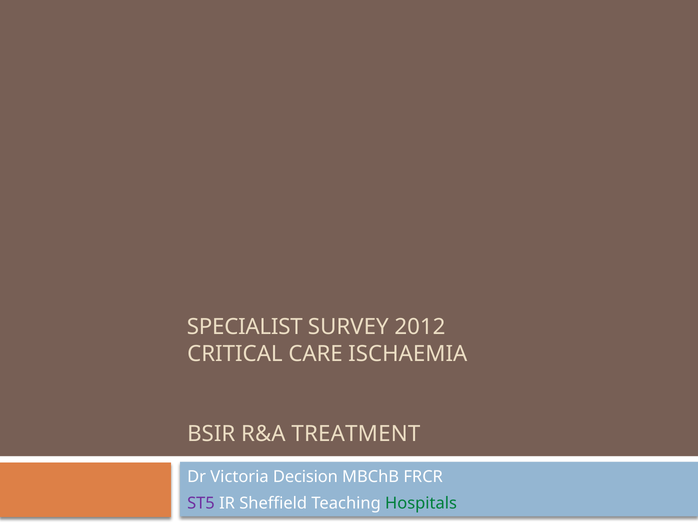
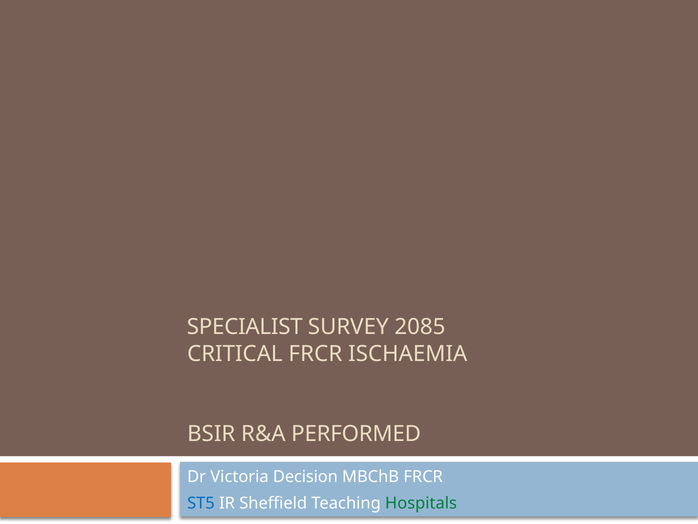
2012: 2012 -> 2085 (420, 327)
CRITICAL CARE: CARE -> FRCR (315, 353)
TREATMENT: TREATMENT -> PERFORMED (356, 434)
ST5 colour: purple -> blue (201, 503)
